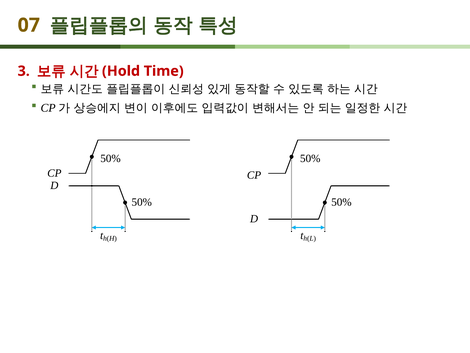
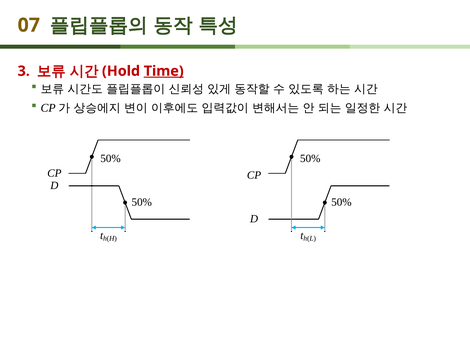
Time underline: none -> present (164, 71)
